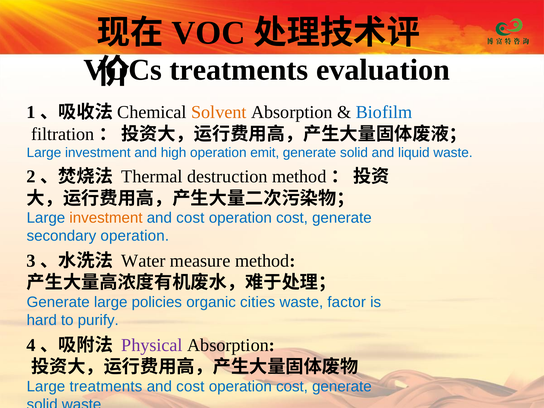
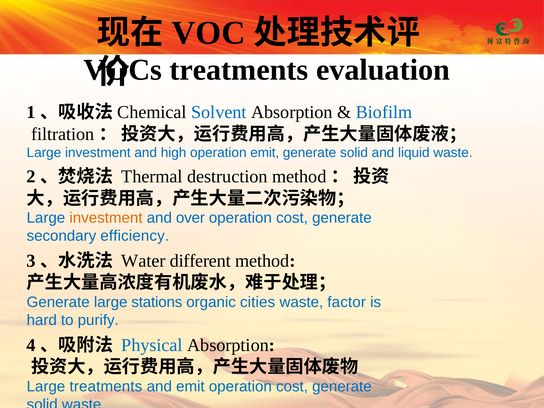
Solvent colour: orange -> blue (219, 112)
cost: cost -> over (190, 218)
secondary operation: operation -> efficiency (135, 236)
measure: measure -> different (200, 261)
policies: policies -> stations (157, 302)
Physical colour: purple -> blue (152, 345)
cost: cost -> emit (190, 386)
